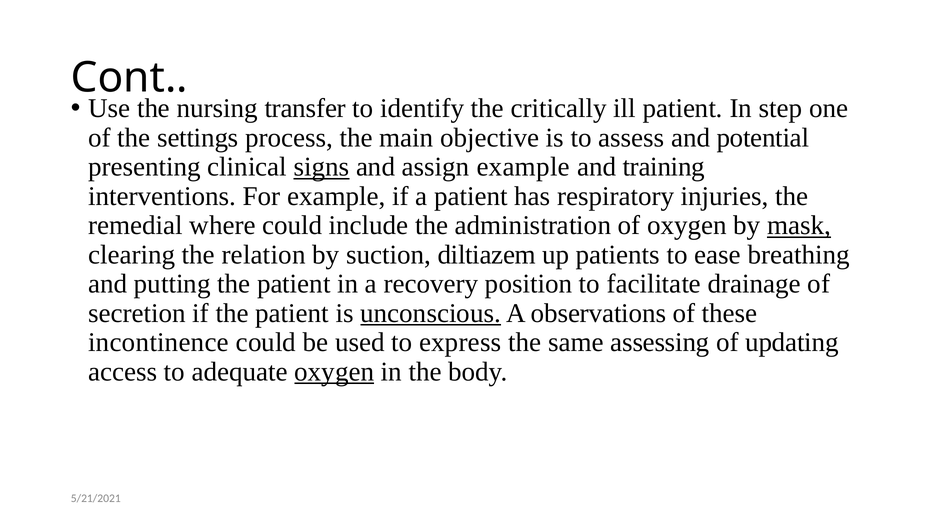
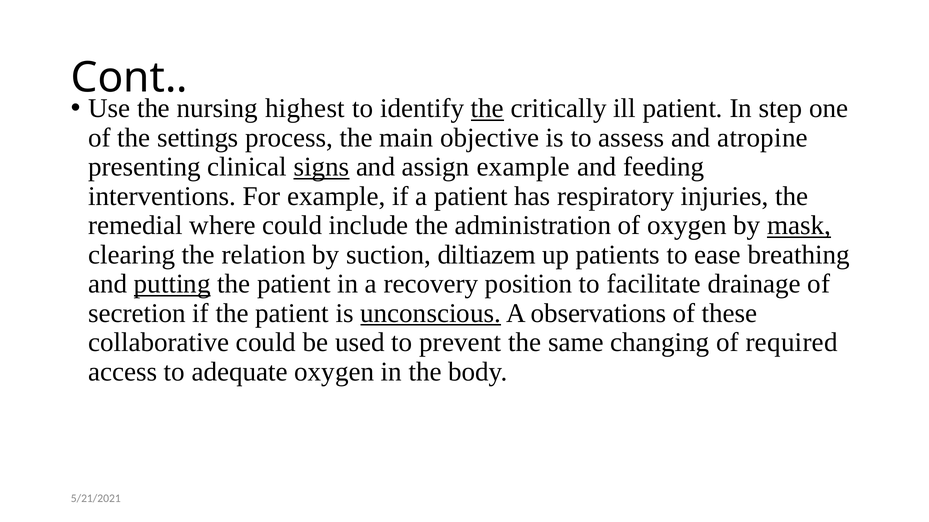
transfer: transfer -> highest (305, 109)
the underline: none -> present (487, 109)
potential: potential -> atropine (763, 138)
training: training -> feeding (664, 167)
putting underline: none -> present (172, 284)
incontinence: incontinence -> collaborative (159, 343)
express: express -> prevent (460, 343)
assessing: assessing -> changing (660, 343)
updating: updating -> required (792, 343)
oxygen underline: present -> none (334, 372)
